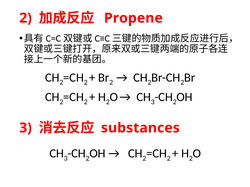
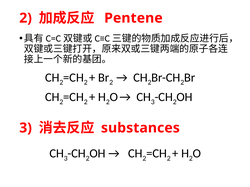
Propene: Propene -> Pentene (133, 18)
